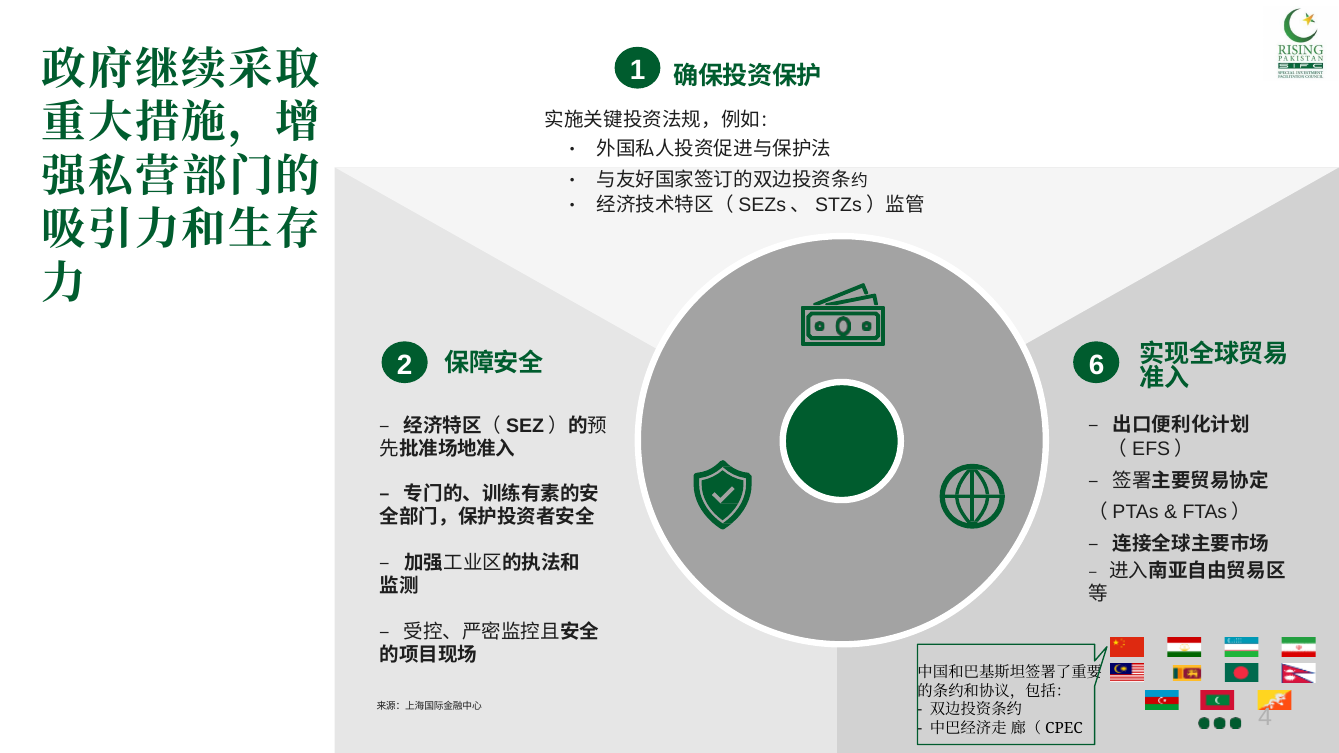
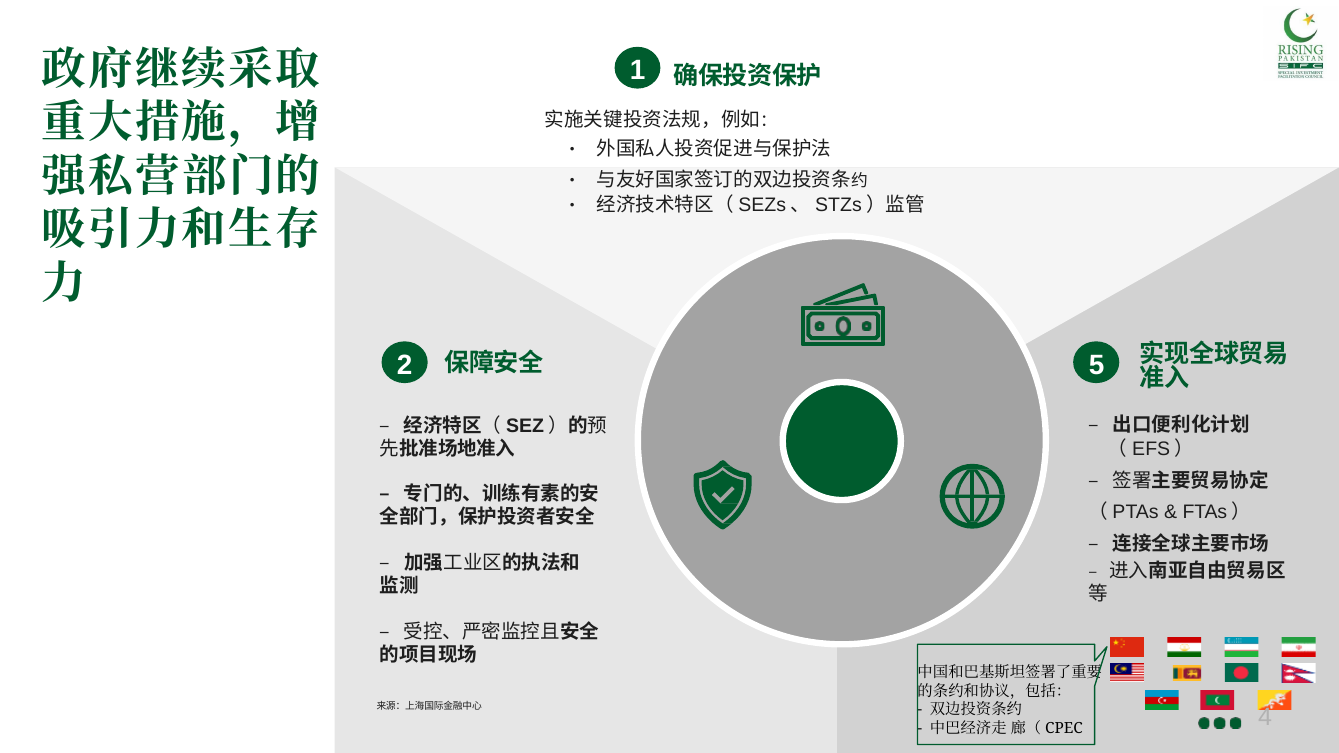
6: 6 -> 5 (1097, 365)
